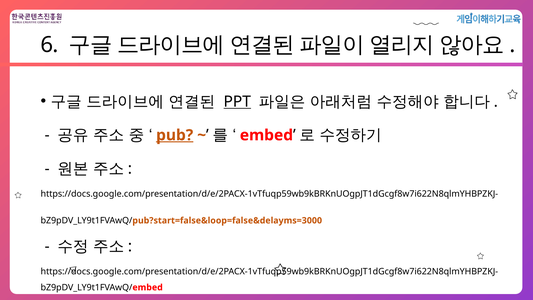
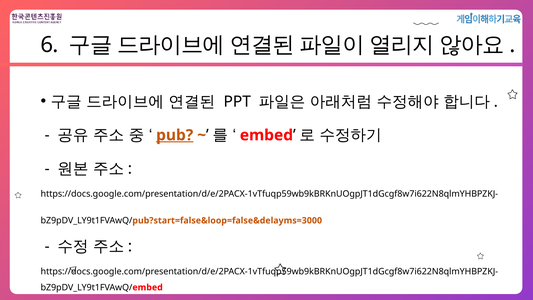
PPT underline: present -> none (237, 102)
